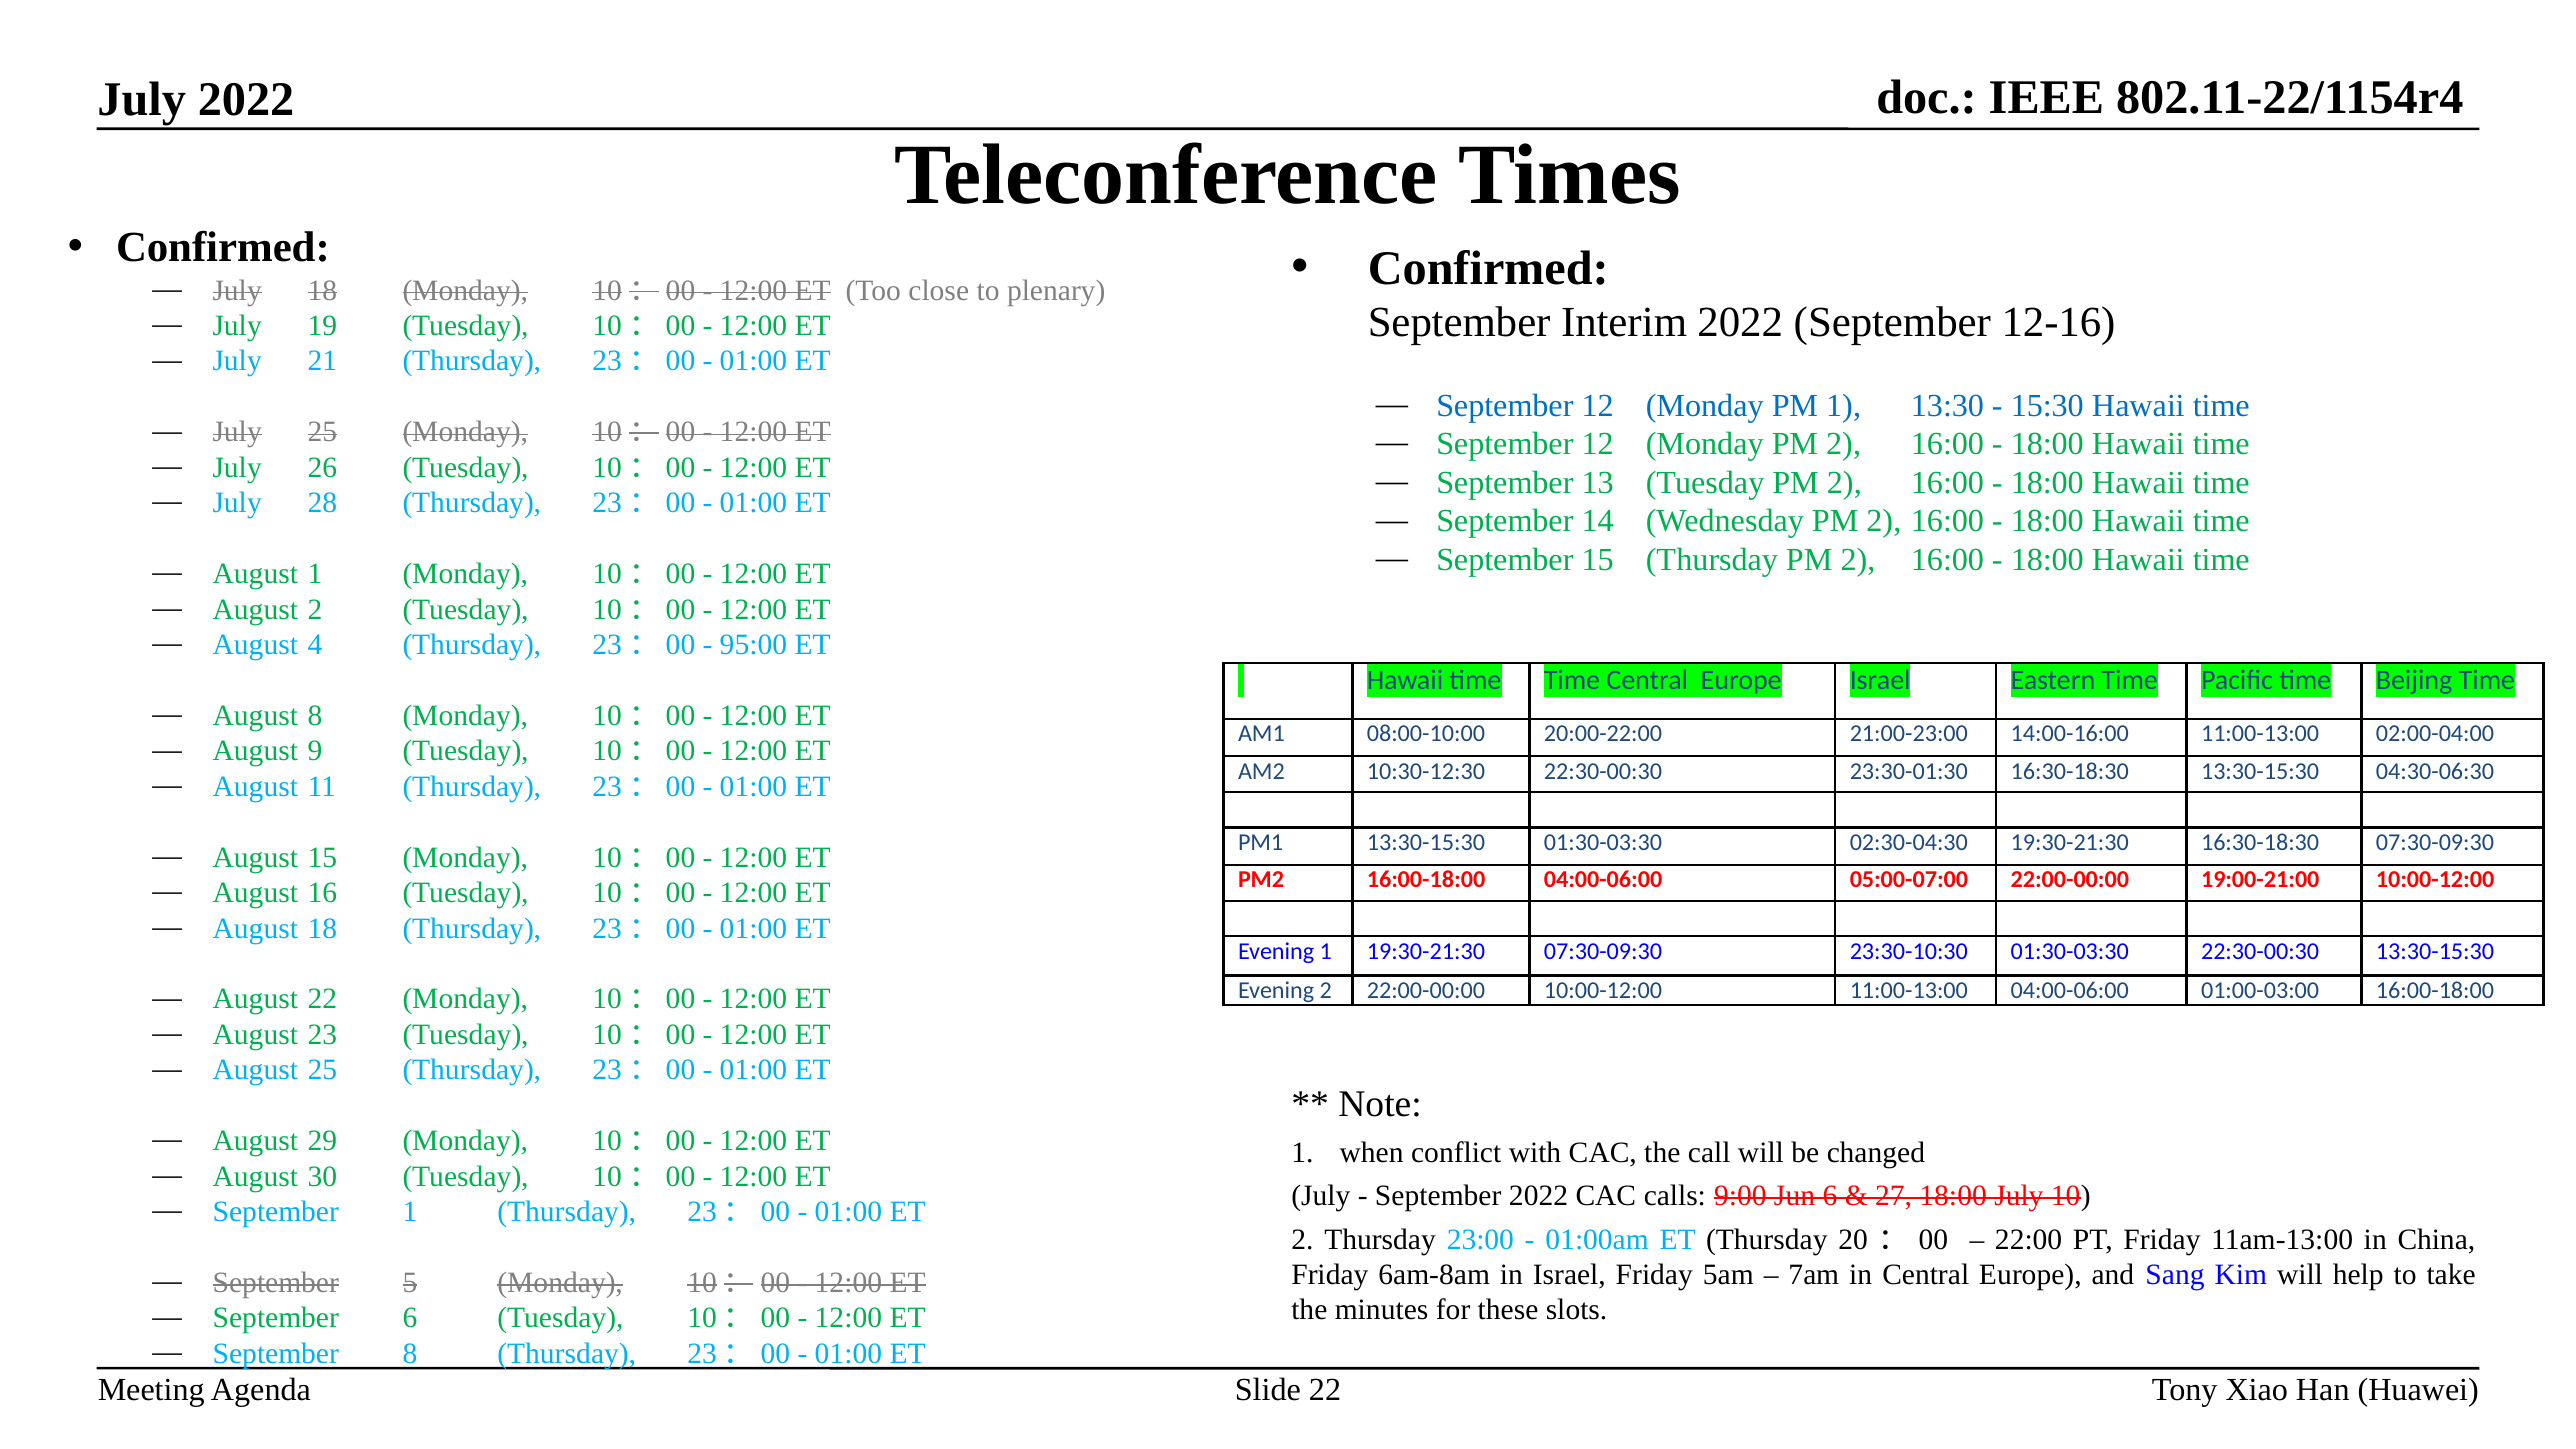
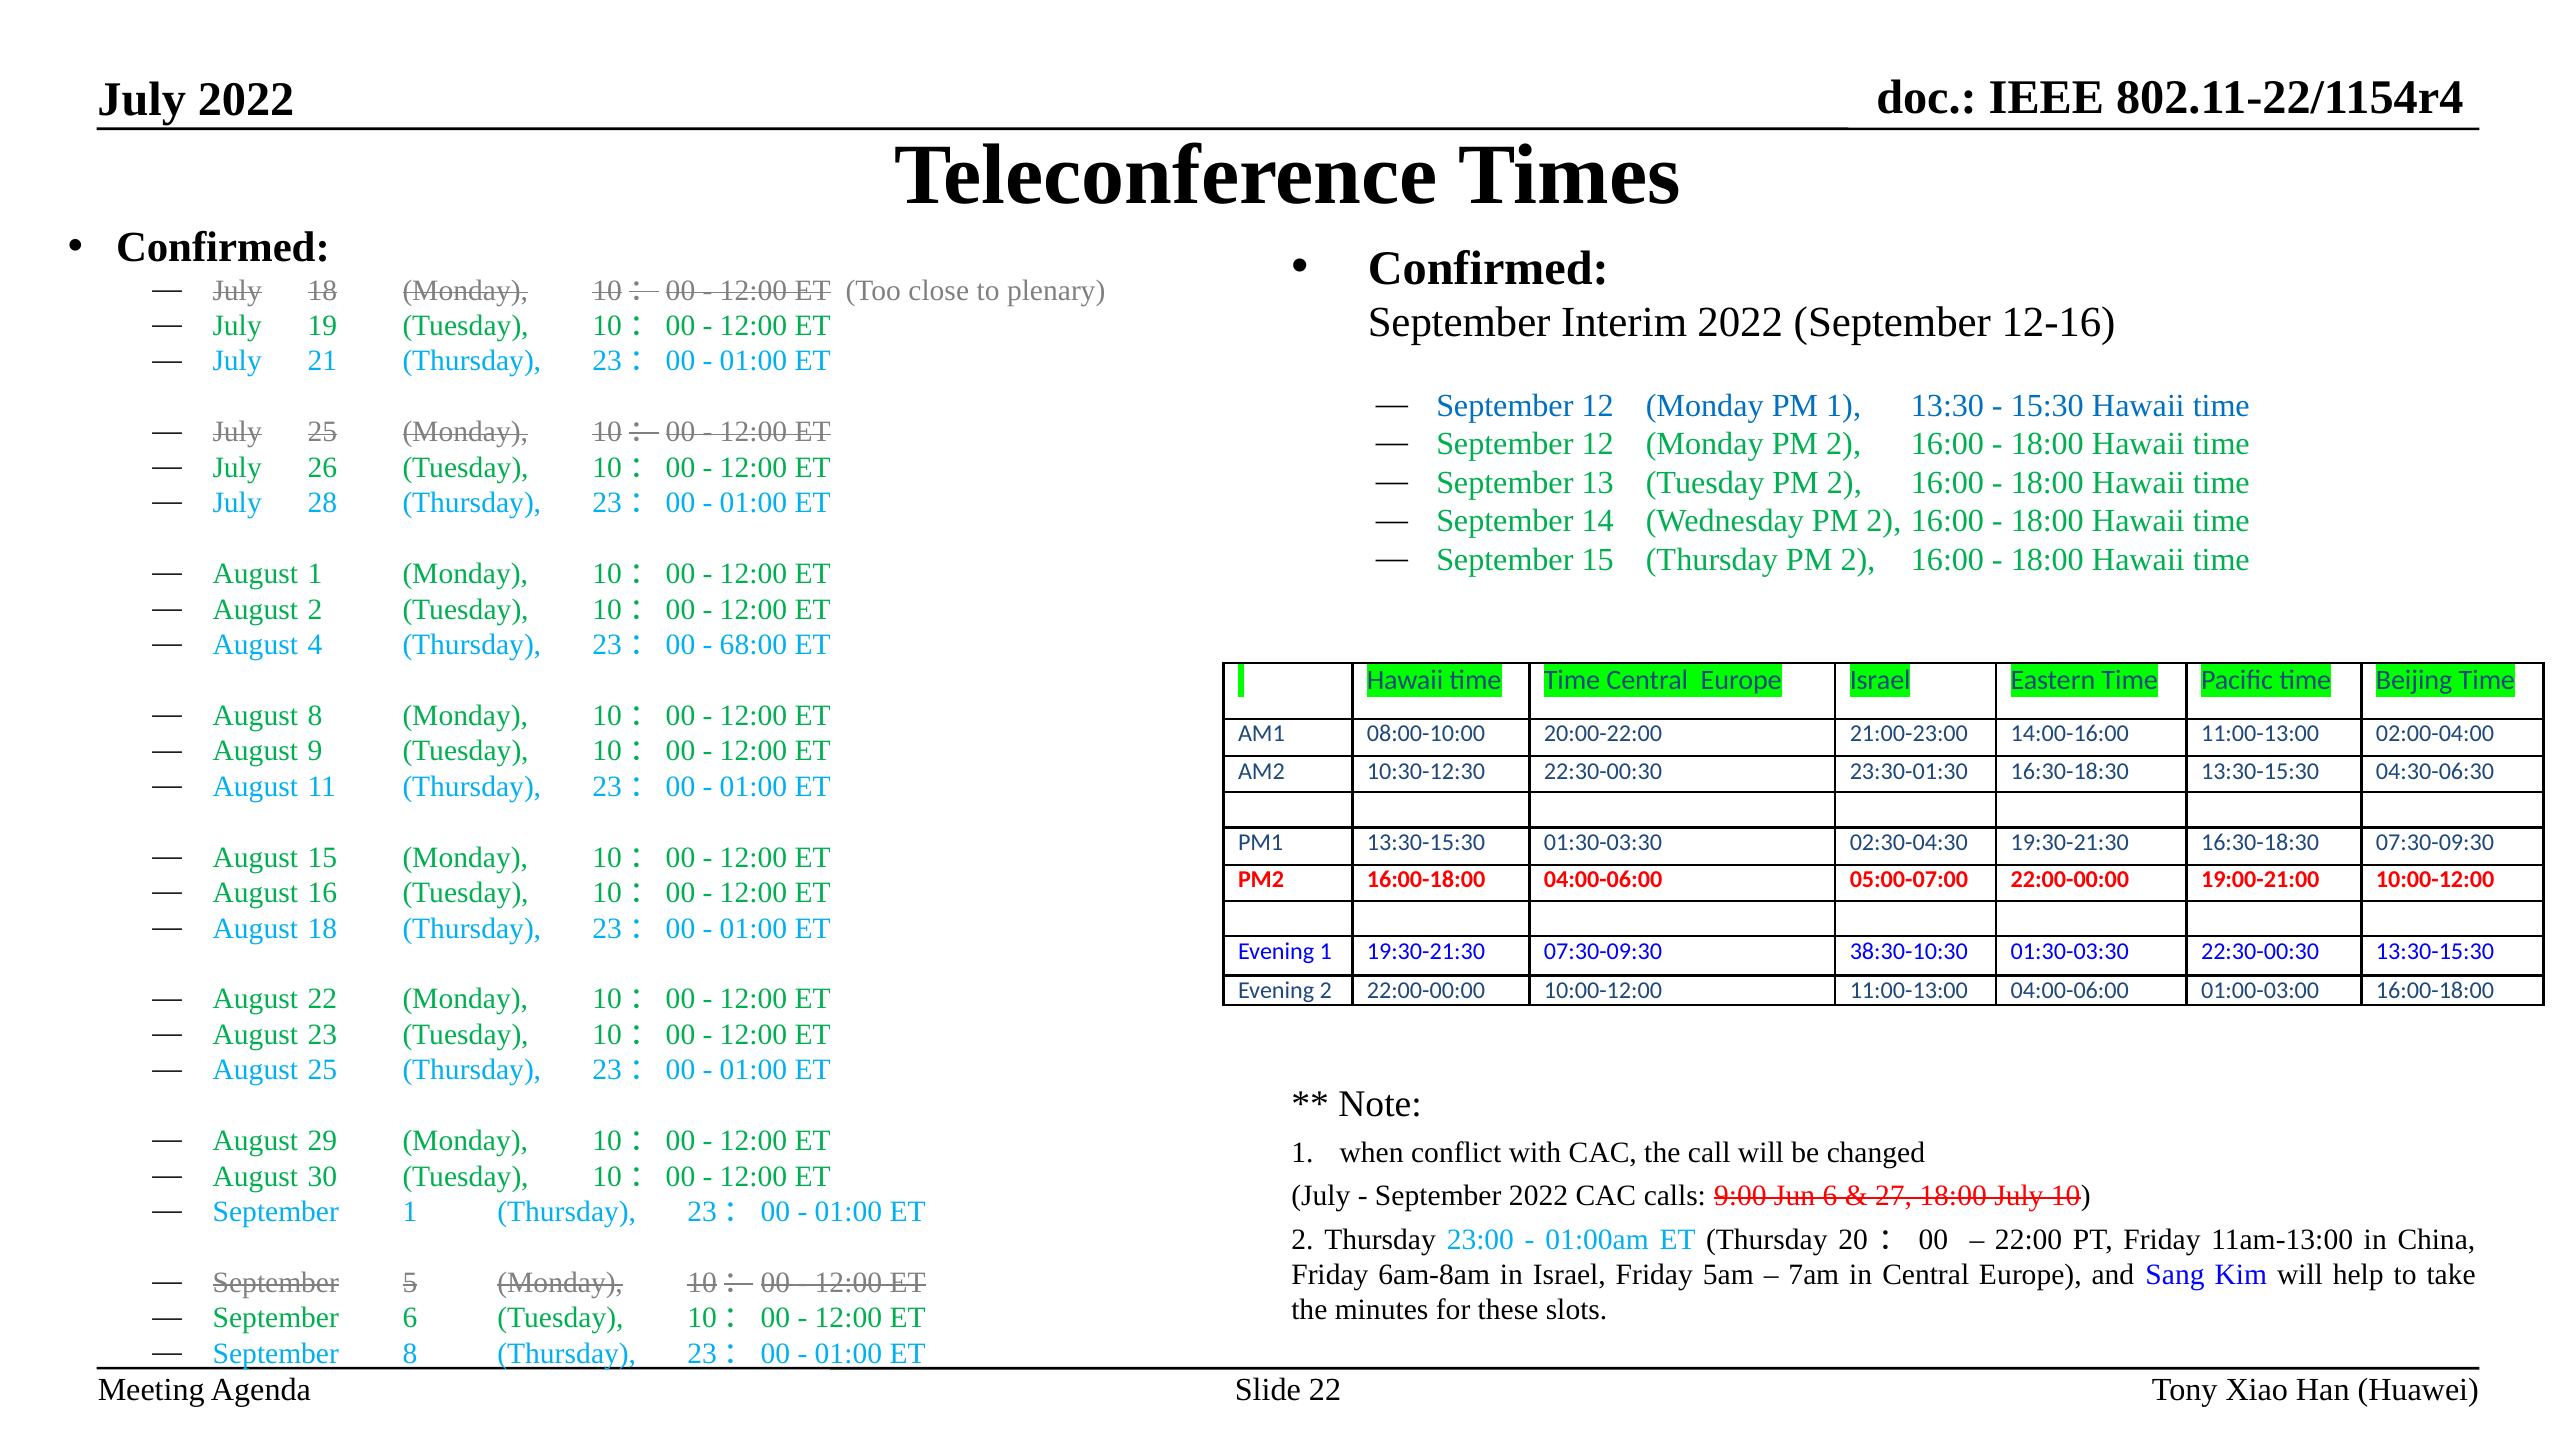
95:00: 95:00 -> 68:00 (753, 645)
23:30-10:30: 23:30-10:30 -> 38:30-10:30 (1909, 951)
